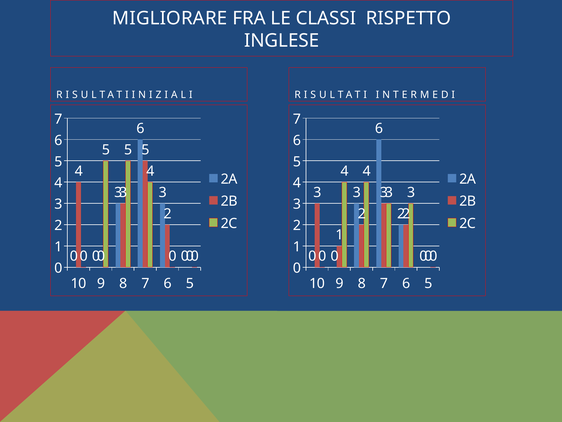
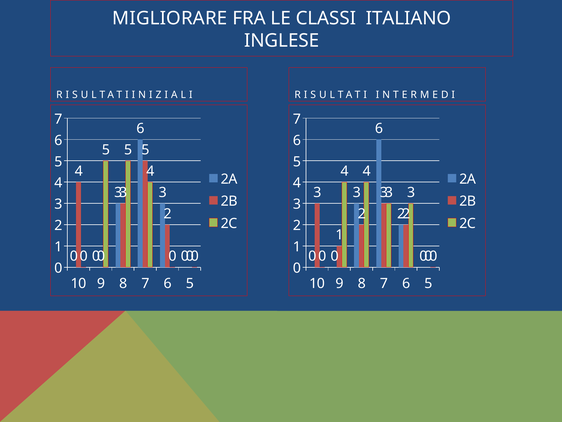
RISPETTO: RISPETTO -> ITALIANO (409, 18)
